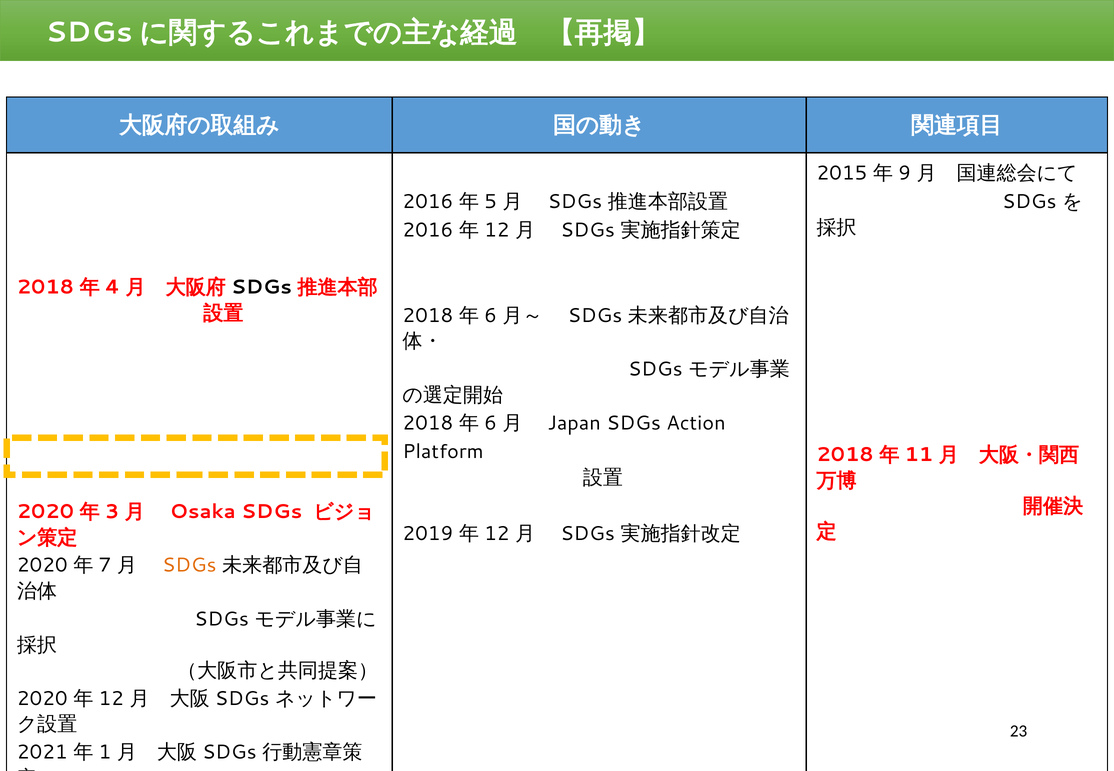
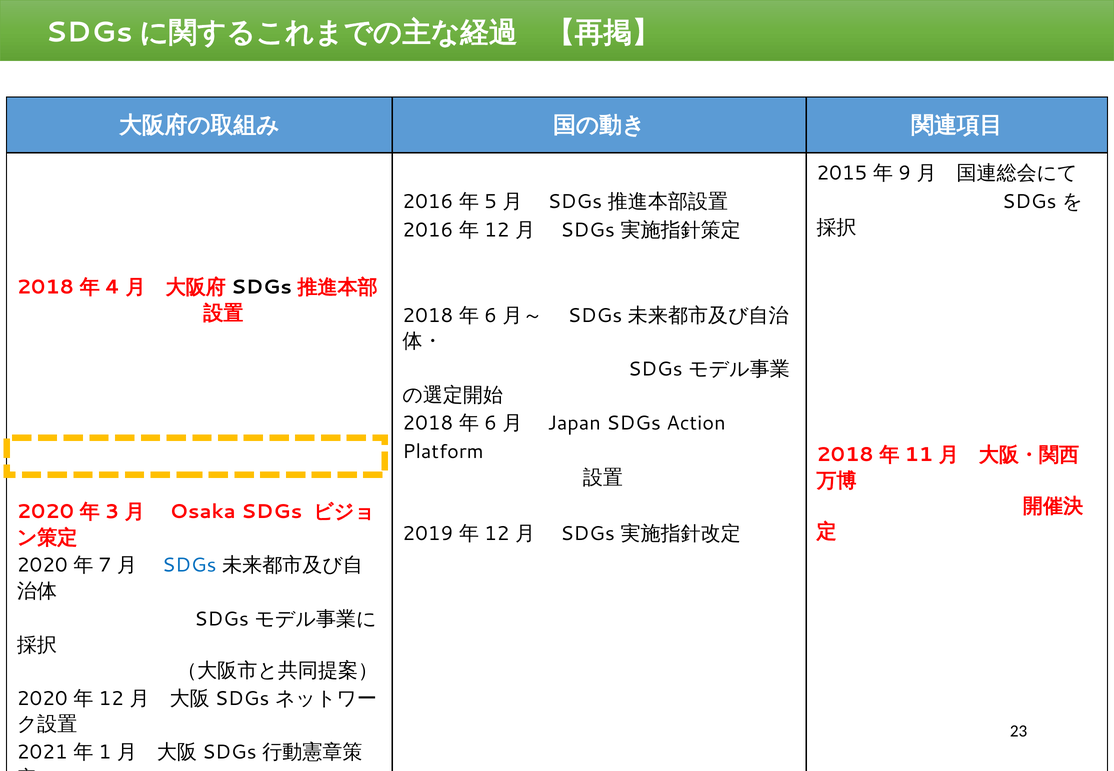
SDGs colour: orange -> blue (189, 566)
